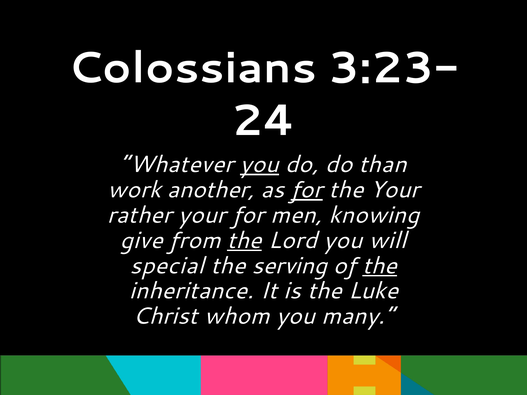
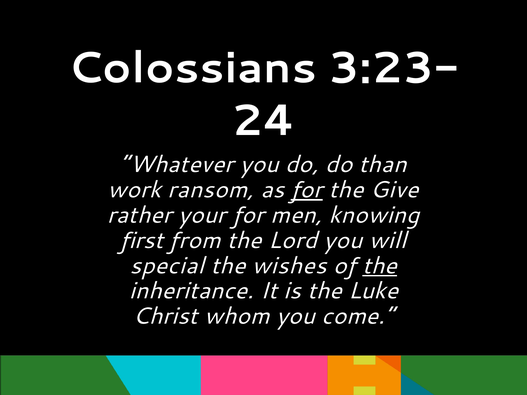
you underline: present -> none (259, 165)
another: another -> ransom (211, 190)
the Your: Your -> Give (394, 190)
give: give -> first (141, 240)
the underline: present -> none (244, 240)
serving: serving -> wishes (289, 266)
many: many -> come (358, 316)
